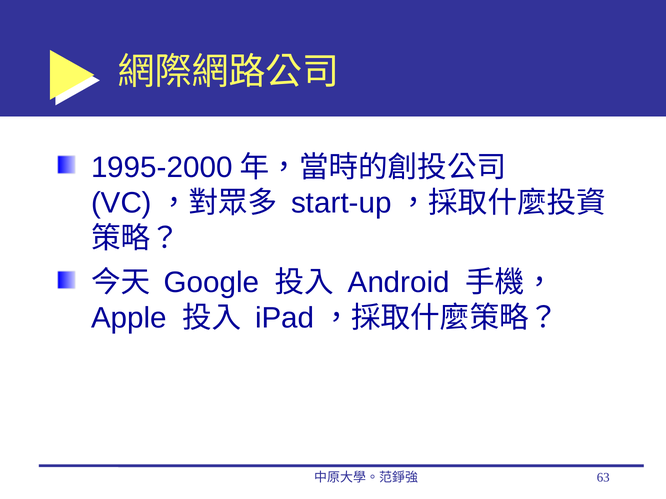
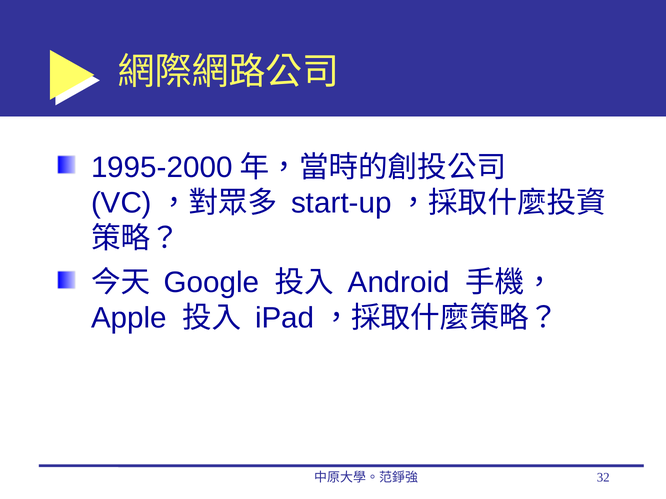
63: 63 -> 32 (603, 478)
